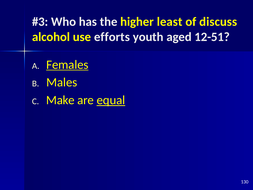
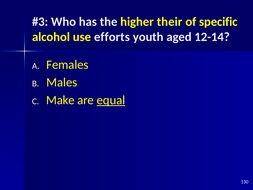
least: least -> their (170, 22)
discuss: discuss -> specific (218, 22)
12-51: 12-51 -> 12-14 (212, 37)
Females underline: present -> none (67, 65)
